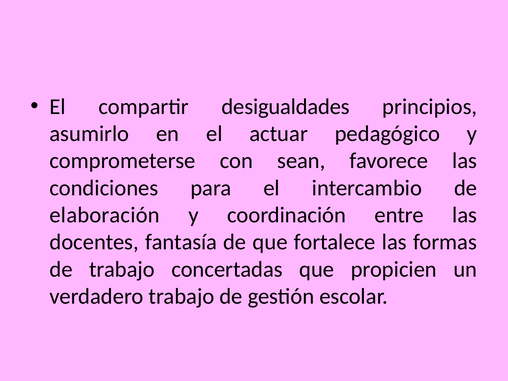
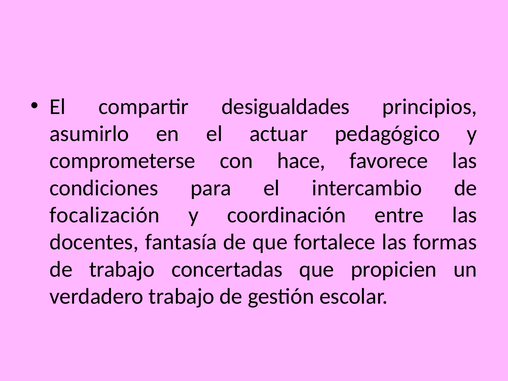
sean: sean -> hace (301, 161)
elaboración: elaboración -> focalización (105, 215)
